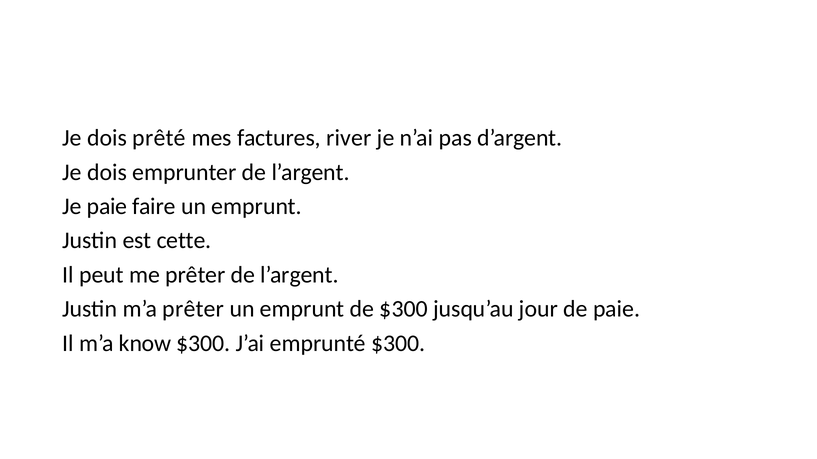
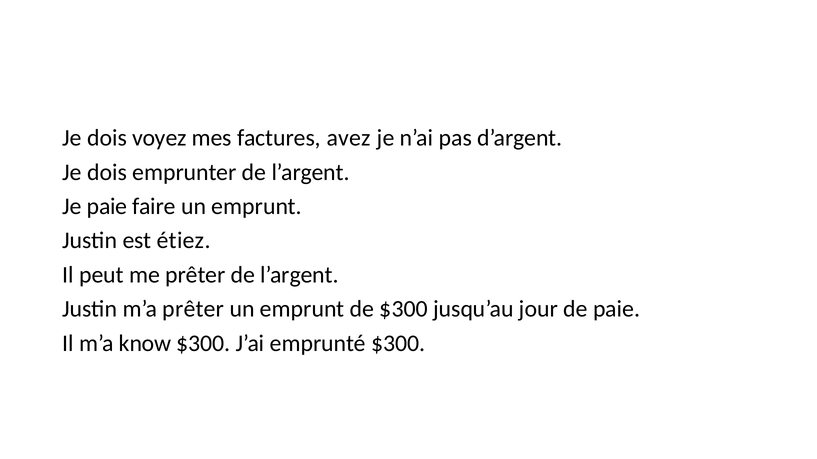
prêté: prêté -> voyez (159, 138)
river: river -> avez (349, 138)
cette: cette -> étiez (184, 241)
